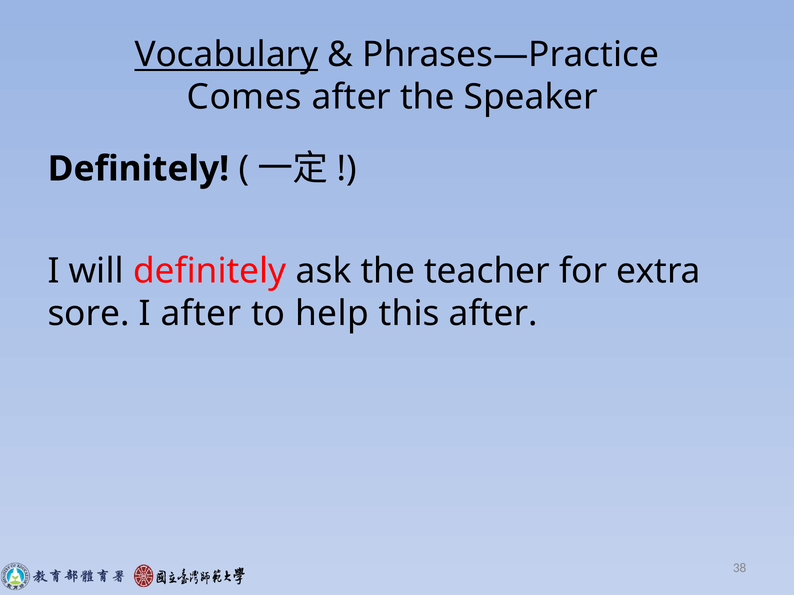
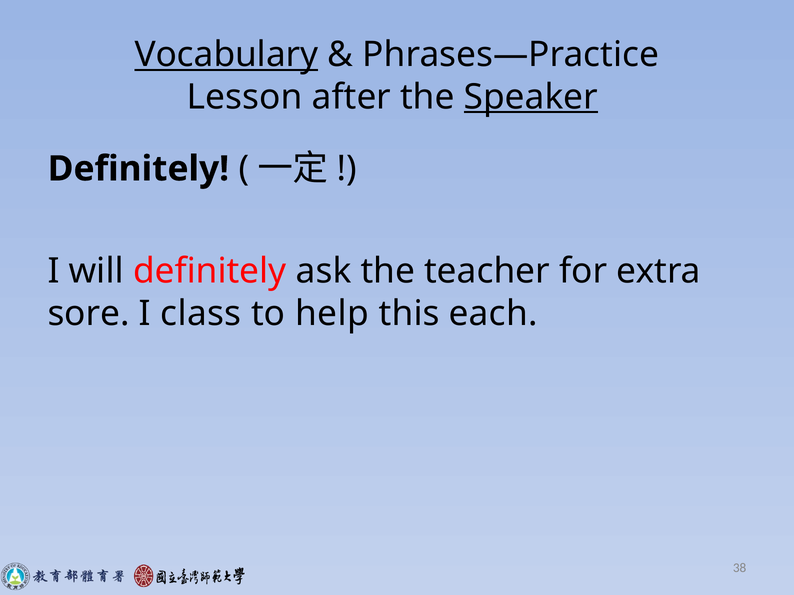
Comes: Comes -> Lesson (245, 97)
Speaker underline: none -> present (531, 97)
I after: after -> class (201, 314)
this after: after -> each (493, 314)
